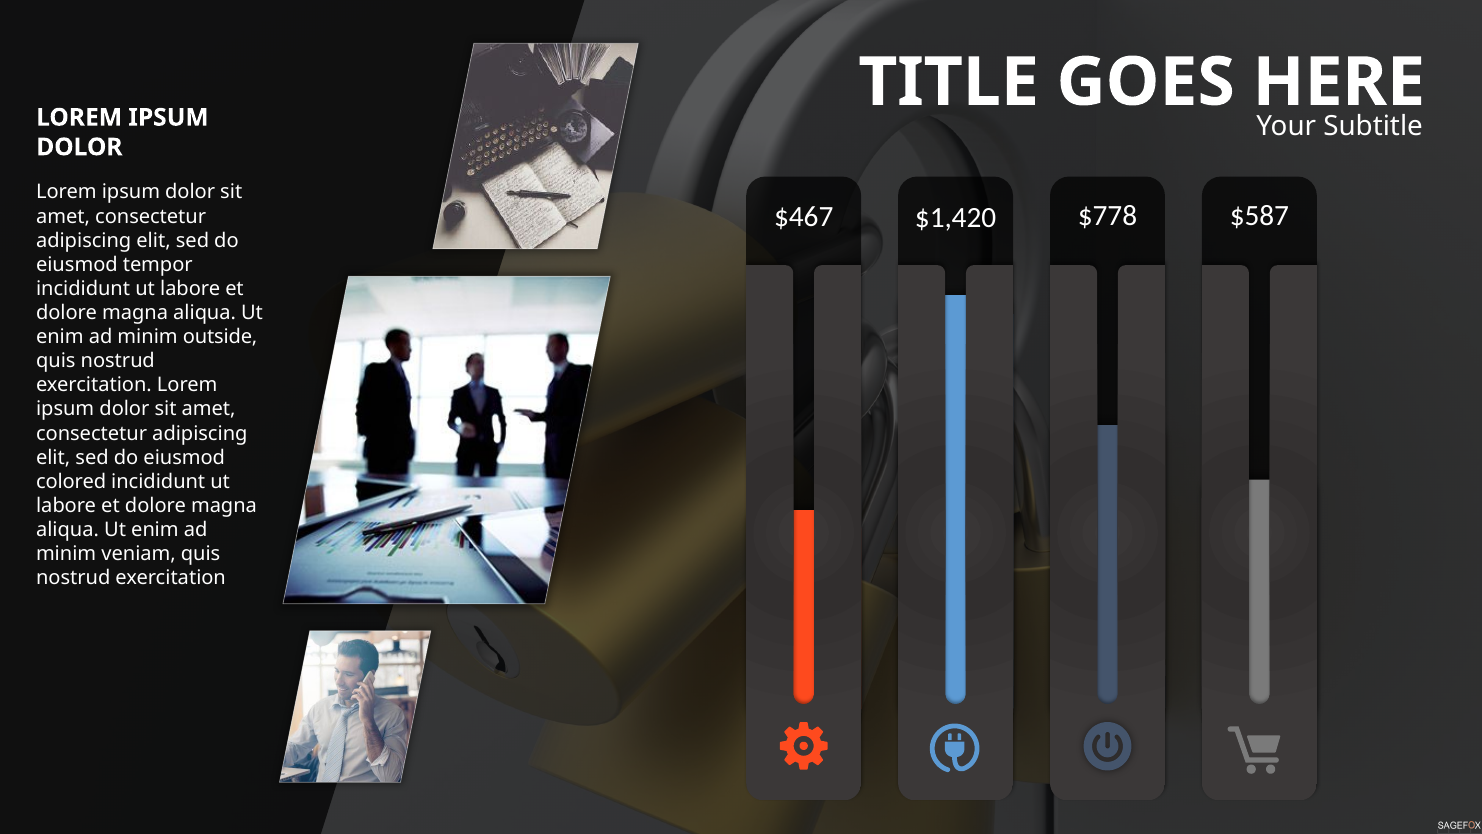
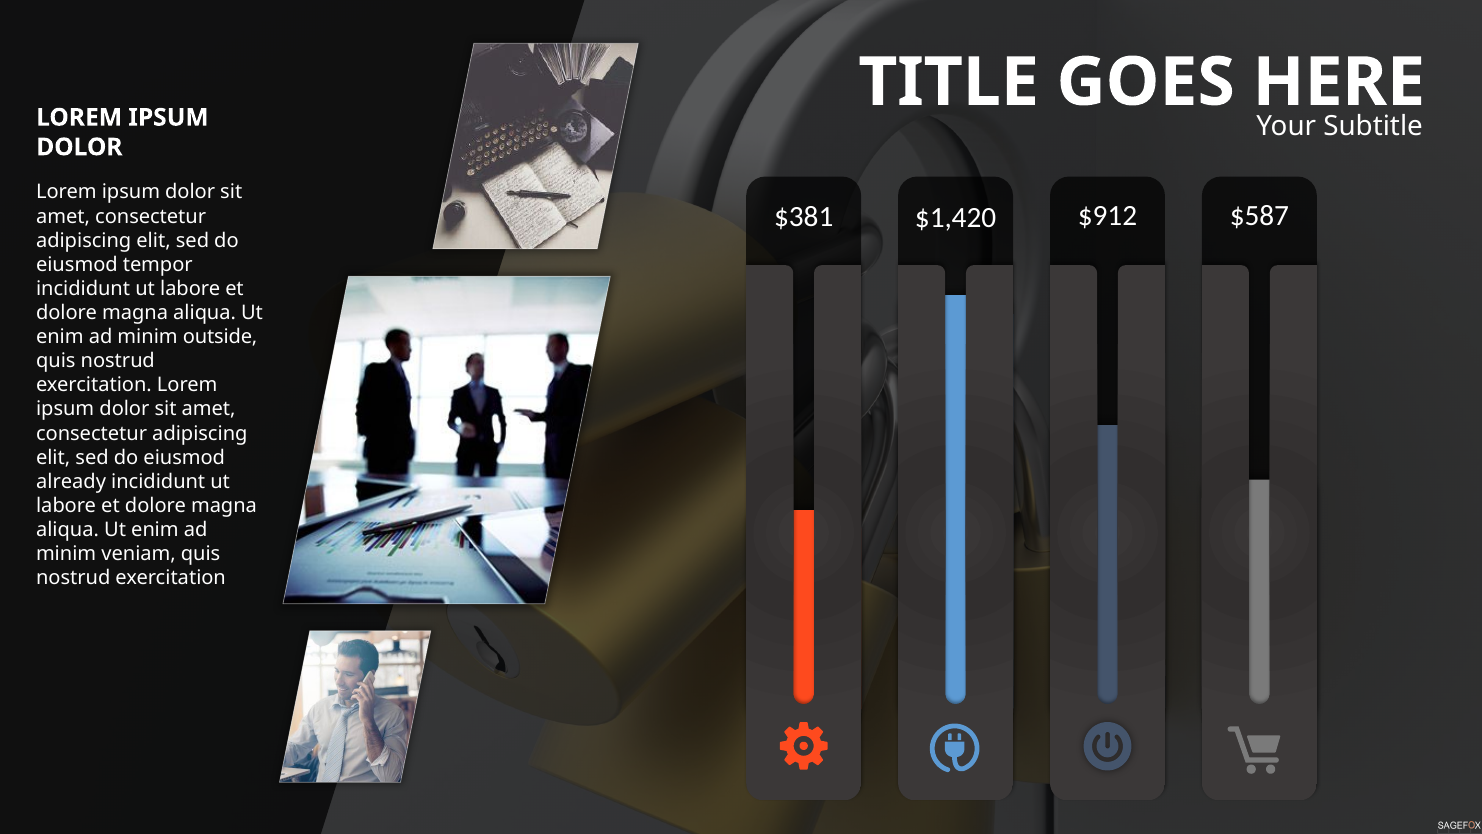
$467: $467 -> $381 (804, 216)
$778: $778 -> $912 (1107, 216)
colored: colored -> already (71, 482)
